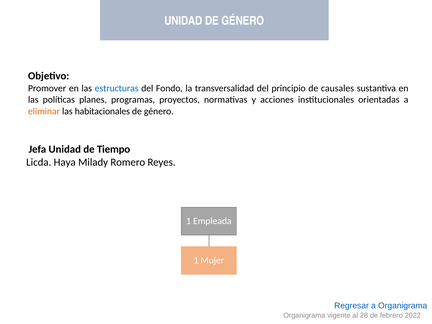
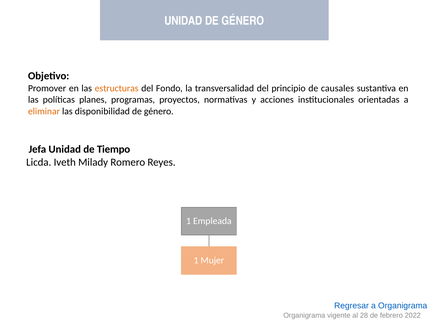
estructuras colour: blue -> orange (117, 88)
habitacionales: habitacionales -> disponibilidad (102, 111)
Haya: Haya -> Iveth (65, 162)
